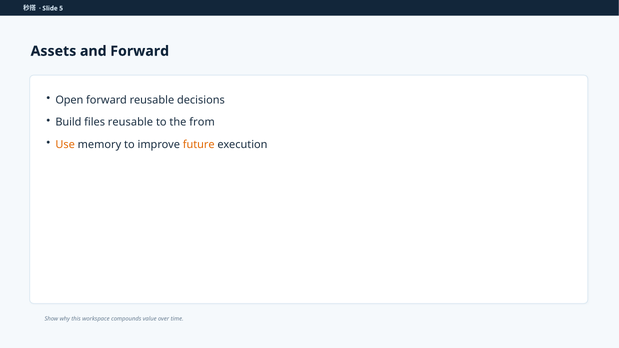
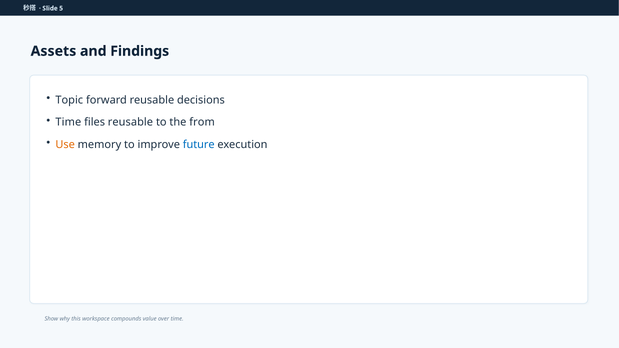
and Forward: Forward -> Findings (140, 51)
Open: Open -> Topic (69, 100)
Build: Build -> Time (68, 122)
future colour: orange -> blue (199, 145)
